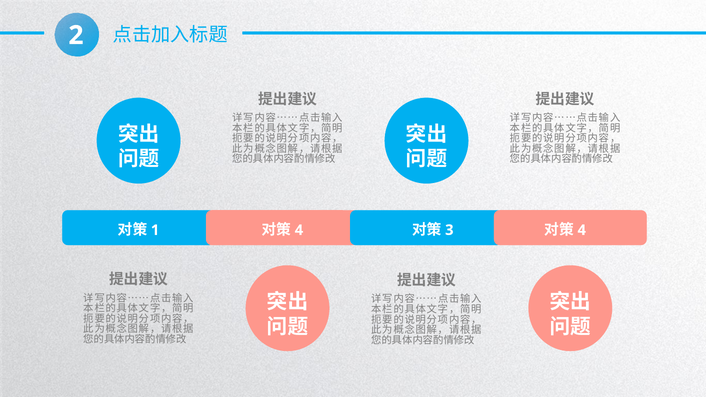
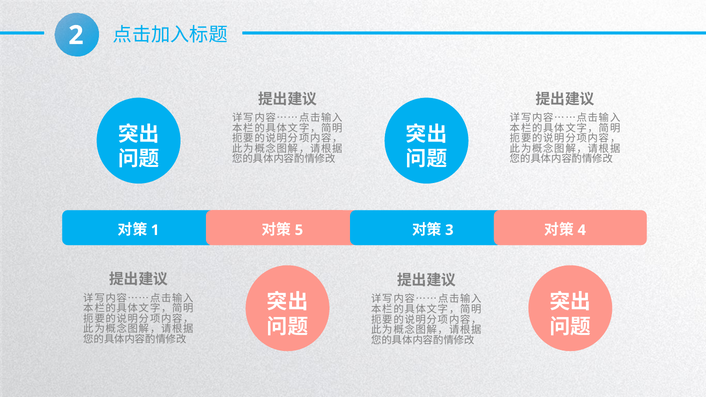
4: 4 -> 5 (299, 230)
